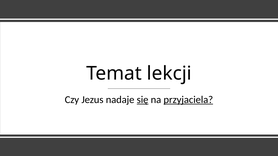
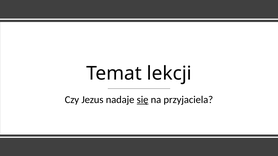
przyjaciela underline: present -> none (188, 100)
